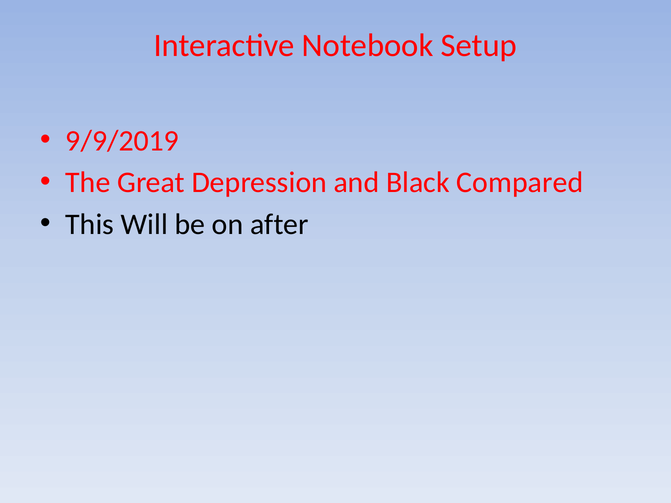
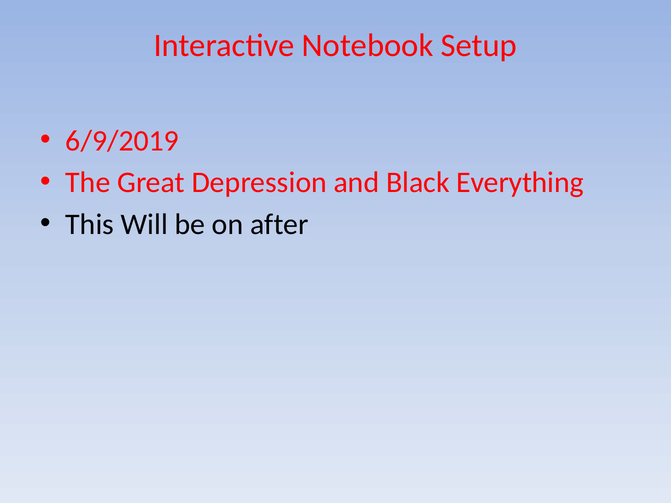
9/9/2019: 9/9/2019 -> 6/9/2019 (122, 141)
Compared: Compared -> Everything (520, 183)
